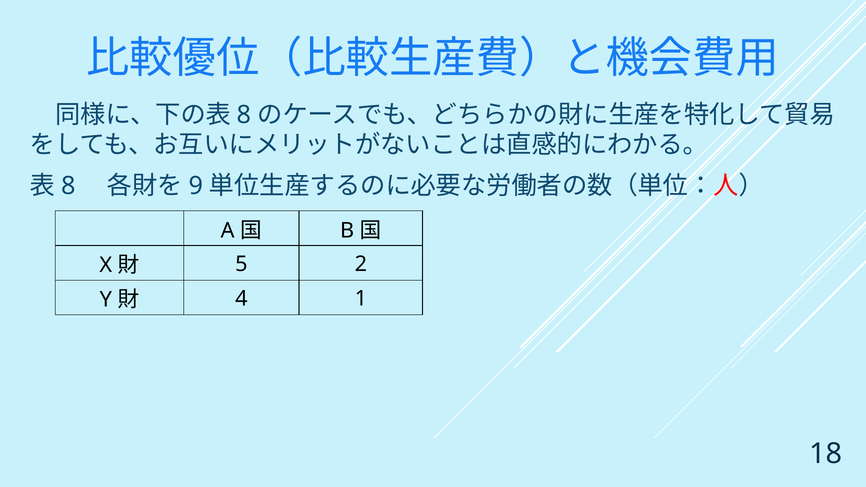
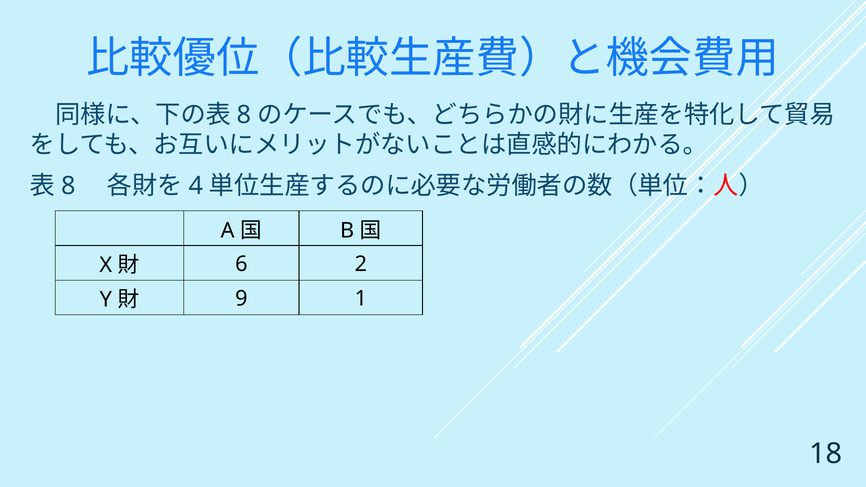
9: 9 -> 4 (196, 186)
5: 5 -> 6 (241, 264)
4: 4 -> 9 (241, 299)
